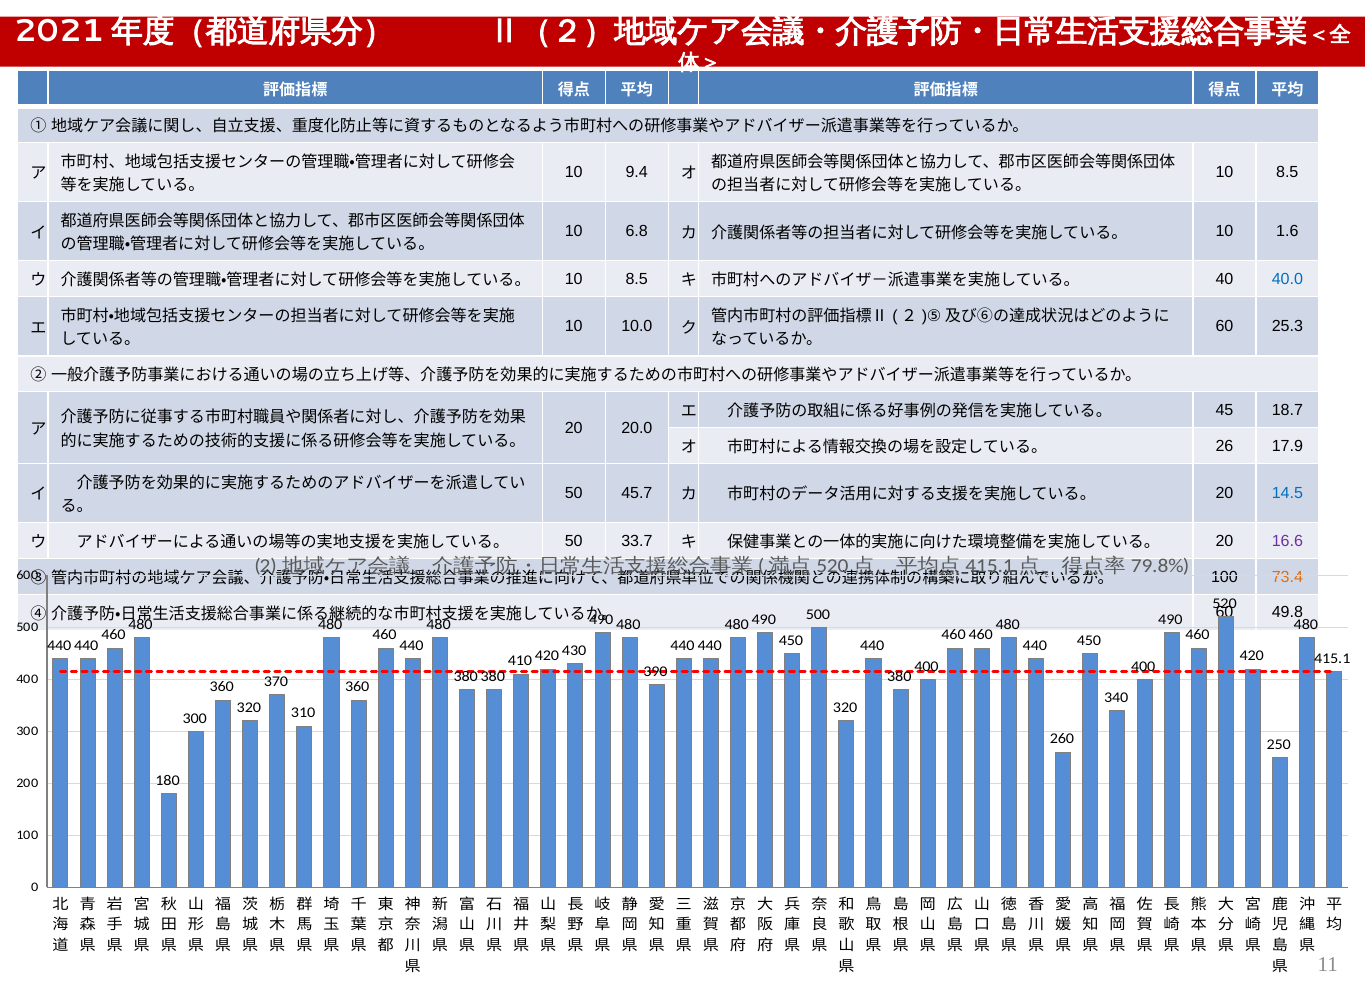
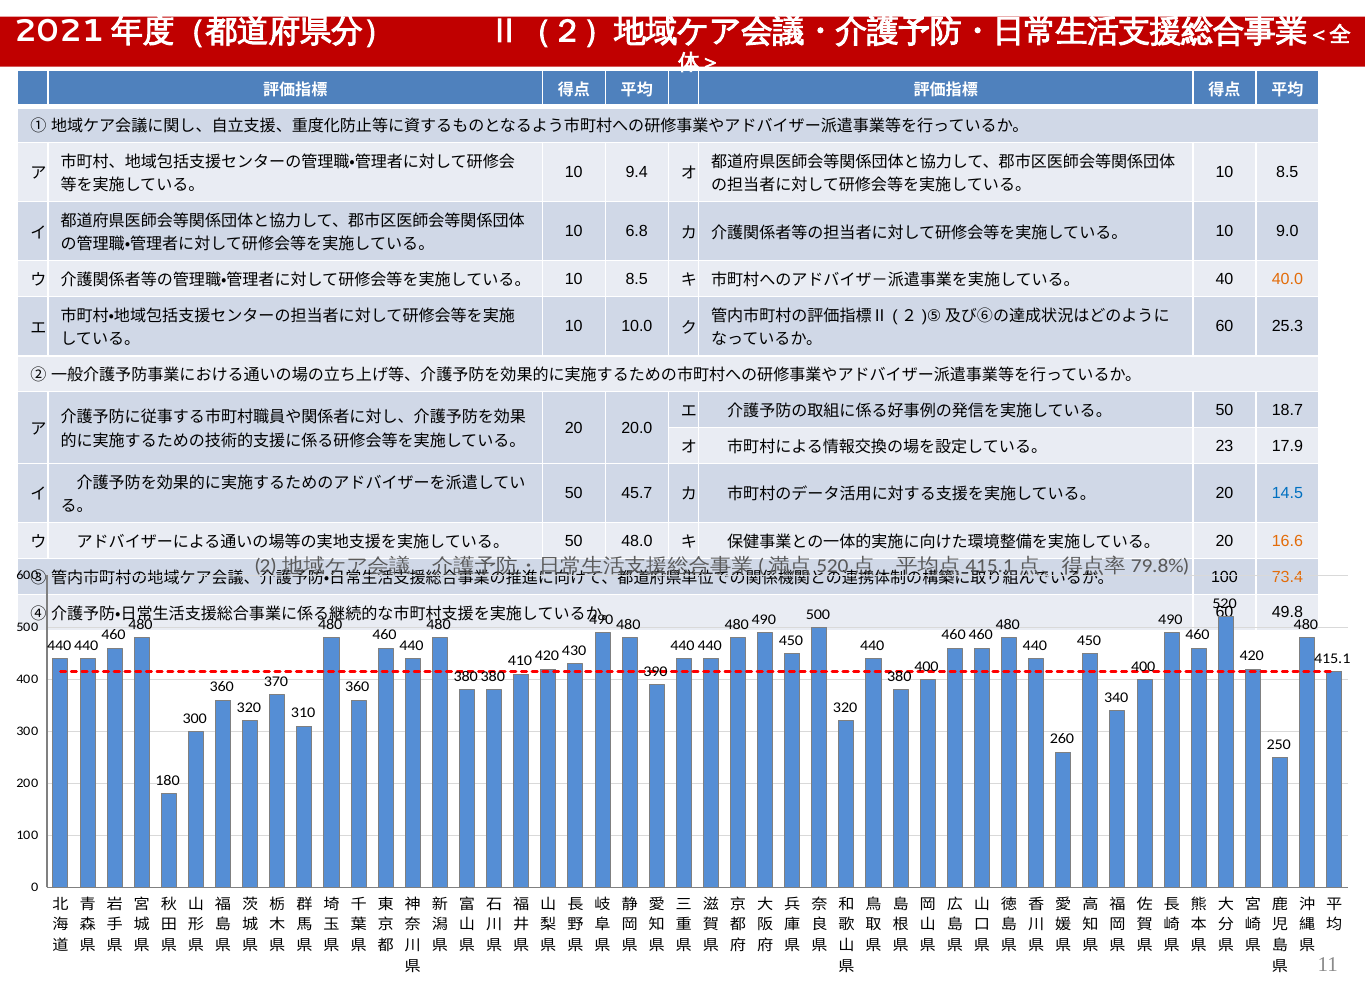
1.6: 1.6 -> 9.0 (1287, 231)
40.0 colour: blue -> orange (1287, 279)
45: 45 -> 50 (1224, 410)
26: 26 -> 23 (1224, 446)
33.7: 33.7 -> 48.0 (637, 541)
16.6 colour: purple -> orange (1287, 541)
